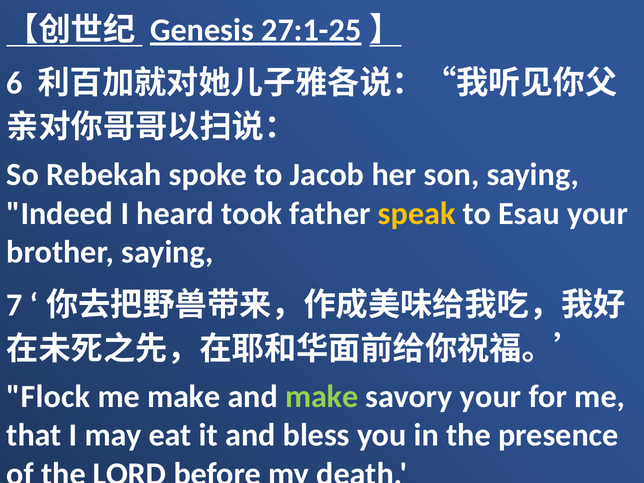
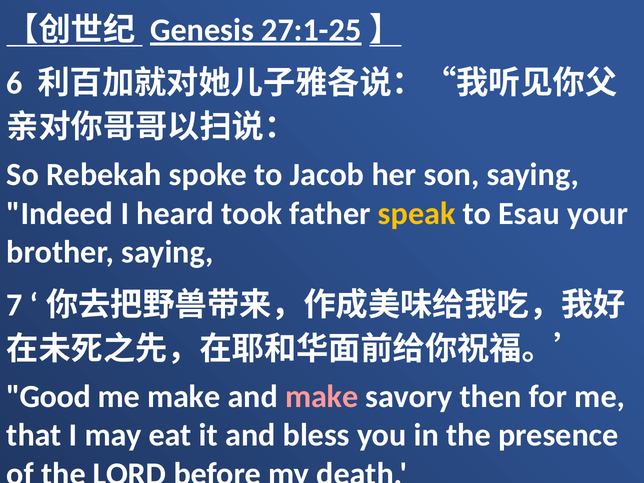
Flock: Flock -> Good (49, 397)
make colour: light green -> pink (322, 397)
savory your: your -> then (491, 397)
